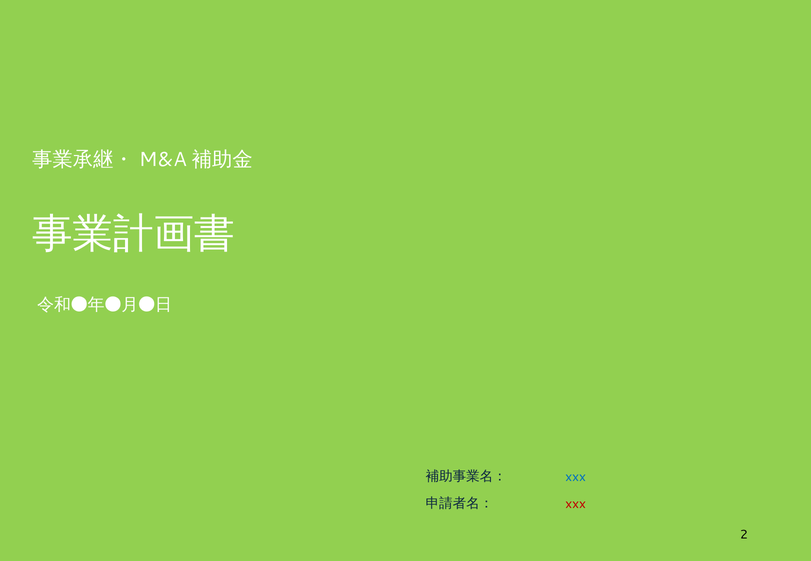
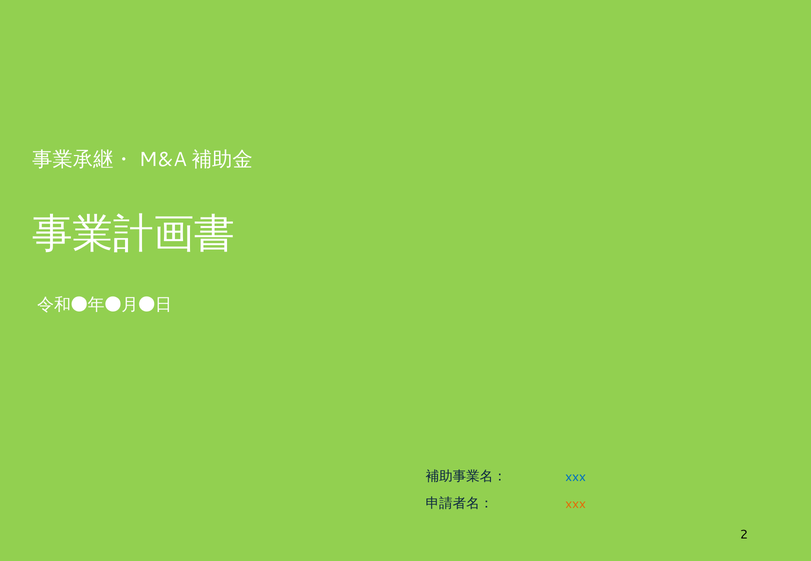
xxx colour: red -> orange (576, 504)
